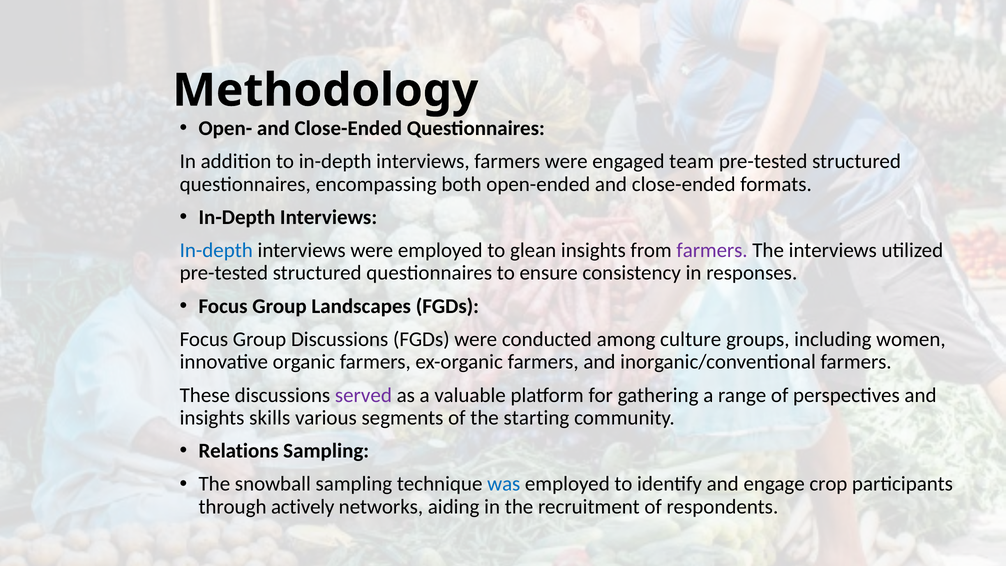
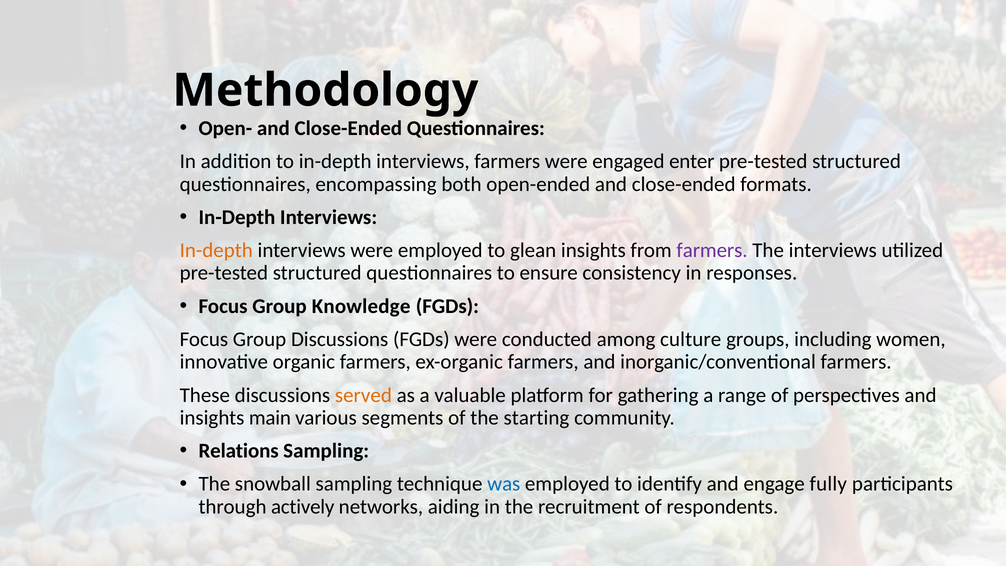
team: team -> enter (692, 162)
In-depth colour: blue -> orange (216, 250)
Landscapes: Landscapes -> Knowledge (361, 306)
served colour: purple -> orange (363, 395)
skills: skills -> main (270, 418)
crop: crop -> fully (828, 484)
